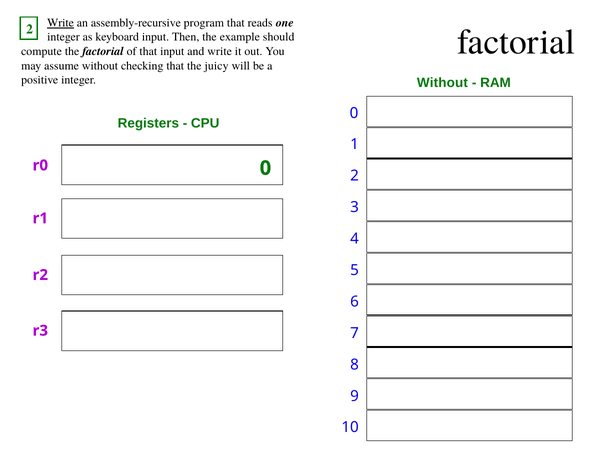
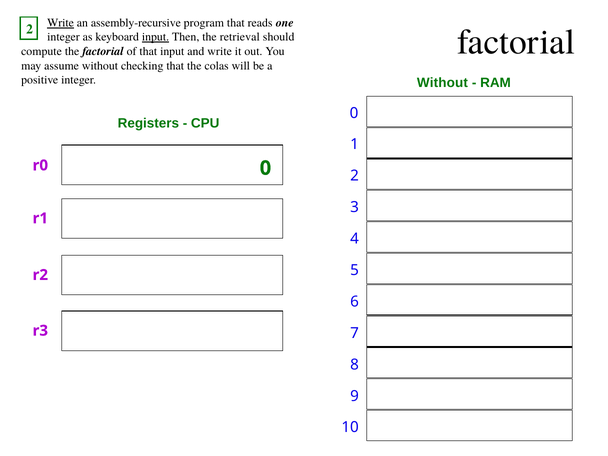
input underline: none -> present (156, 37)
example: example -> retrieval (240, 37)
juicy: juicy -> colas (217, 66)
